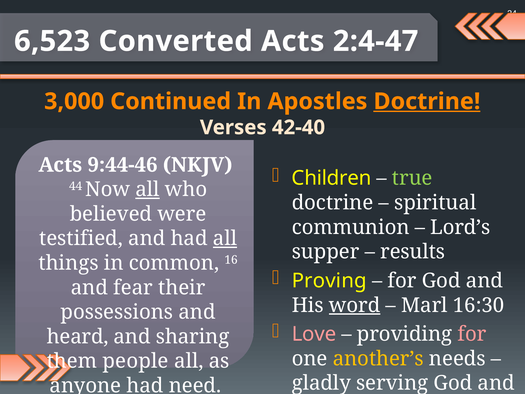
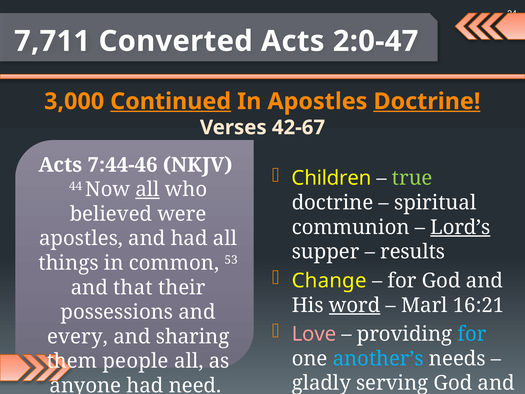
6,523: 6,523 -> 7,711 (52, 41)
2:4-47: 2:4-47 -> 2:0-47 (376, 41)
Continued underline: none -> present (171, 101)
42-40: 42-40 -> 42-67 (298, 127)
9:44-46: 9:44-46 -> 7:44-46 (122, 165)
Lord’s underline: none -> present (460, 227)
testified: testified -> apostles (81, 238)
all underline: present -> none (225, 238)
16: 16 -> 53 (231, 260)
Proving: Proving -> Change (329, 281)
fear: fear -> that (133, 287)
16:30: 16:30 -> 16:21 (479, 305)
for colour: pink -> light blue (472, 334)
heard: heard -> every (77, 336)
another’s colour: yellow -> light blue (378, 358)
